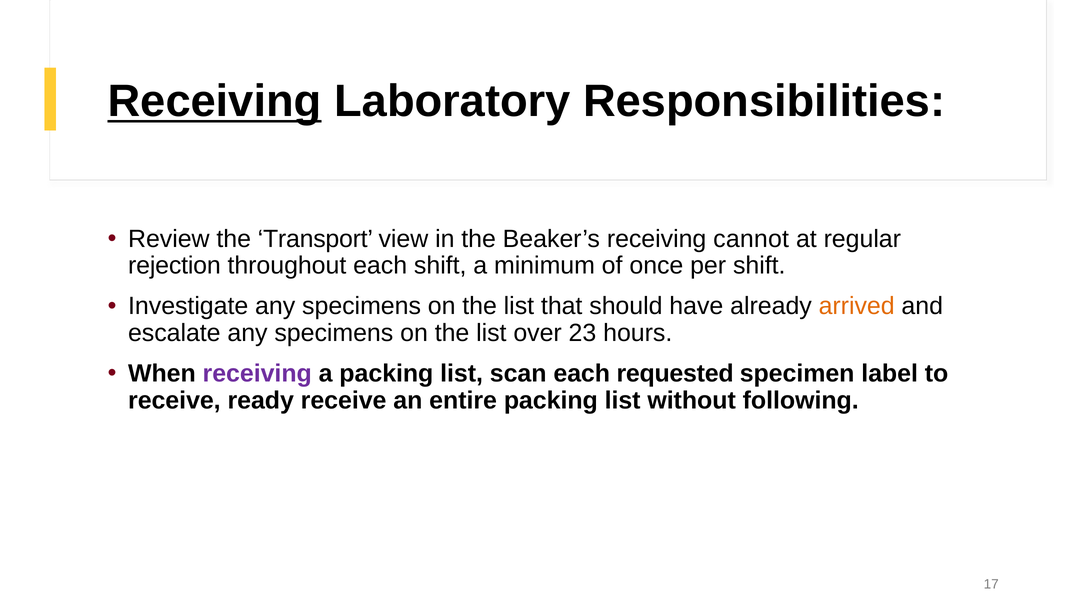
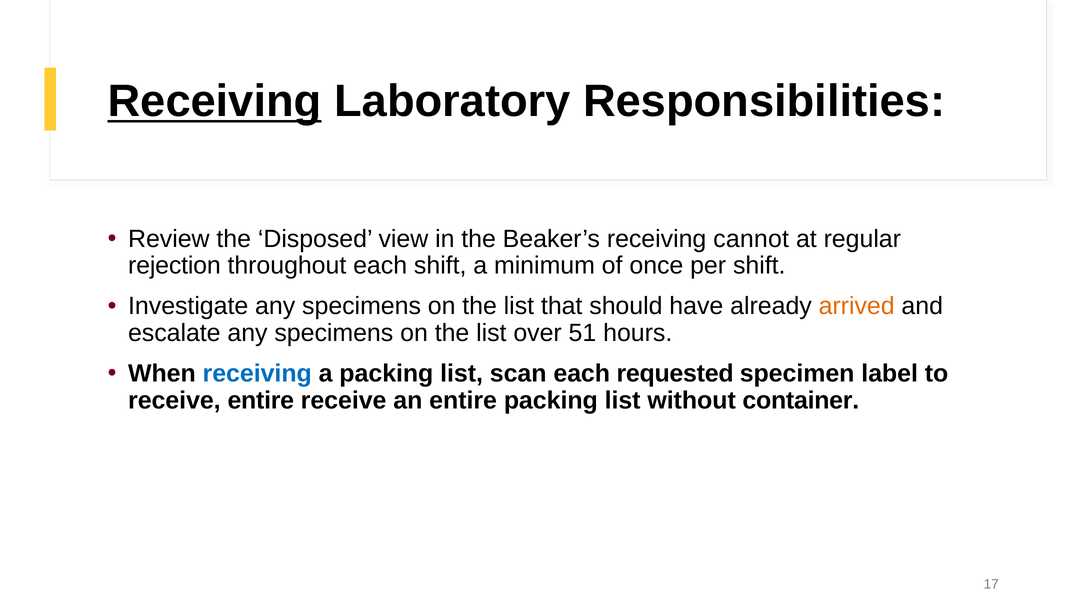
Transport: Transport -> Disposed (315, 239)
23: 23 -> 51 (582, 333)
receiving colour: purple -> blue (257, 374)
receive ready: ready -> entire (261, 401)
following: following -> container (801, 401)
